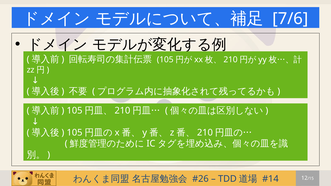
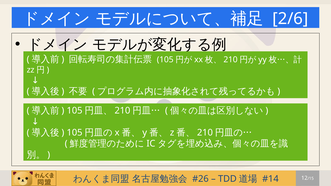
7/6: 7/6 -> 2/6 (290, 19)
